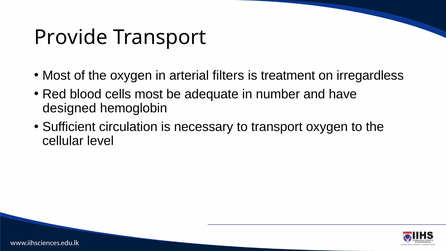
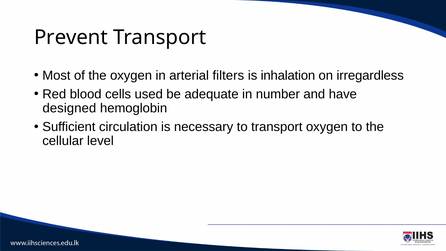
Provide: Provide -> Prevent (71, 37)
treatment: treatment -> inhalation (288, 75)
cells most: most -> used (149, 94)
